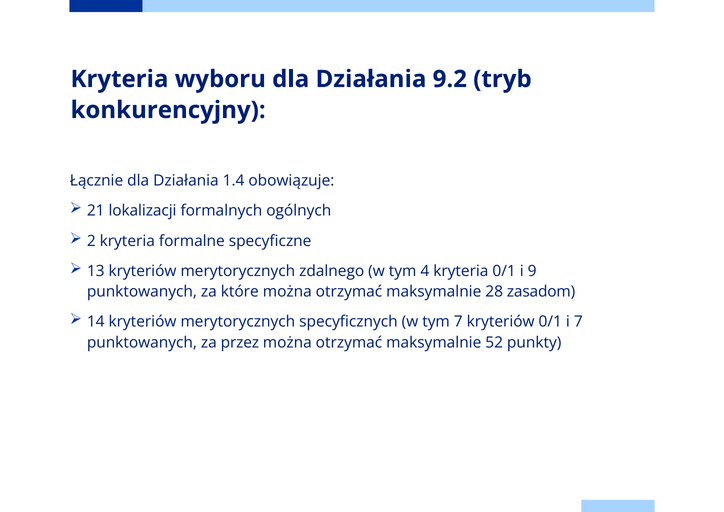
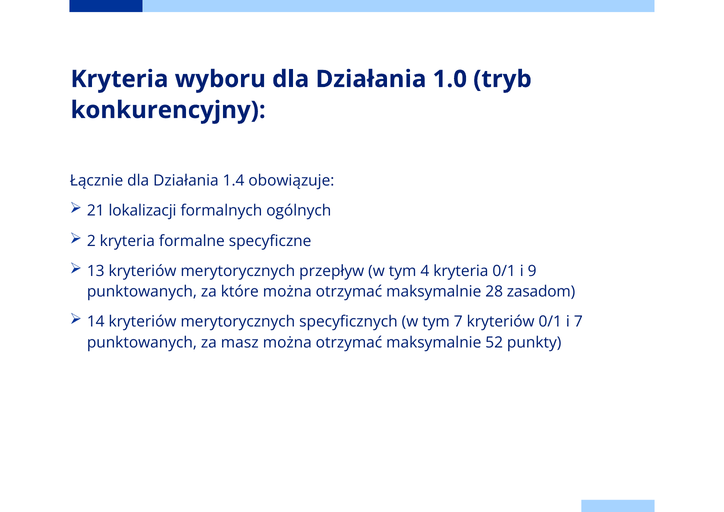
9.2: 9.2 -> 1.0 (450, 79)
zdalnego: zdalnego -> przepływ (332, 271)
przez: przez -> masz (240, 342)
